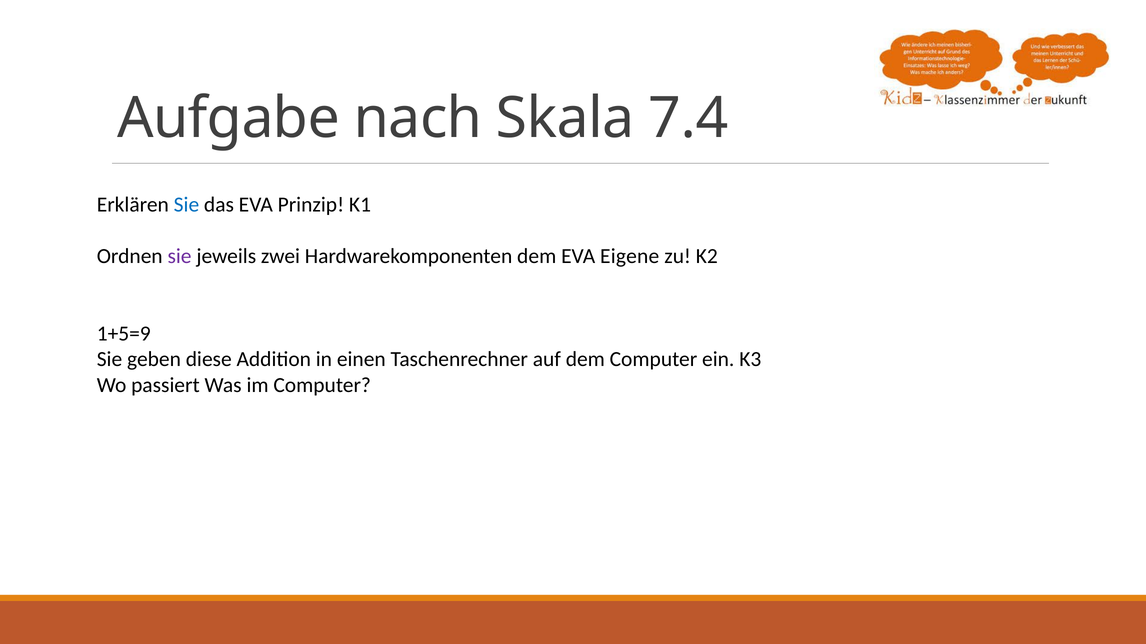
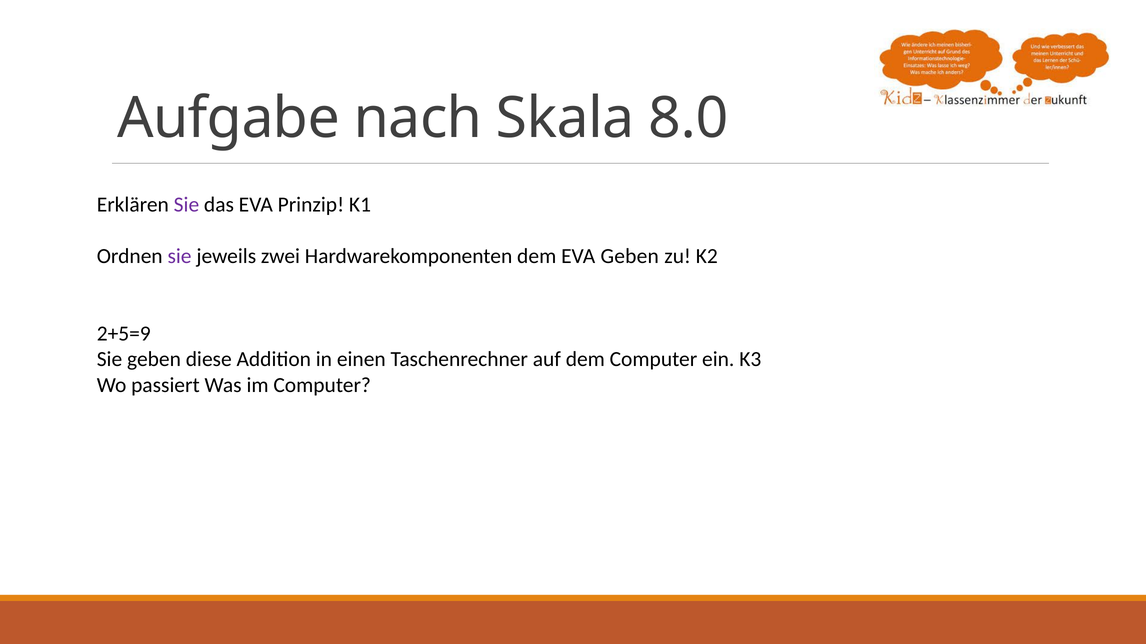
7.4: 7.4 -> 8.0 (688, 119)
Sie colour: blue -> purple (186, 205)
EVA Eigene: Eigene -> Geben (630, 257)
1+5=9: 1+5=9 -> 2+5=9 (124, 334)
